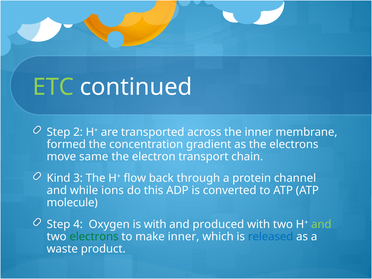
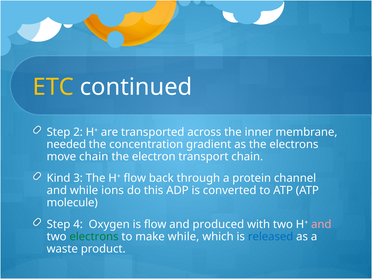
ETC colour: light green -> yellow (53, 87)
formed: formed -> needed (66, 144)
move same: same -> chain (94, 157)
is with: with -> flow (155, 224)
and colour: light green -> pink (321, 224)
make inner: inner -> while (184, 237)
